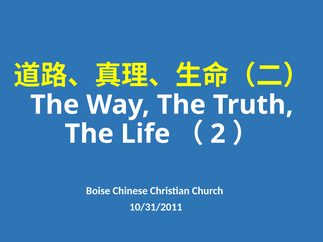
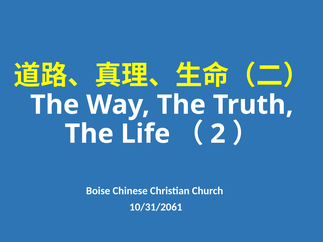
10/31/2011: 10/31/2011 -> 10/31/2061 (156, 207)
